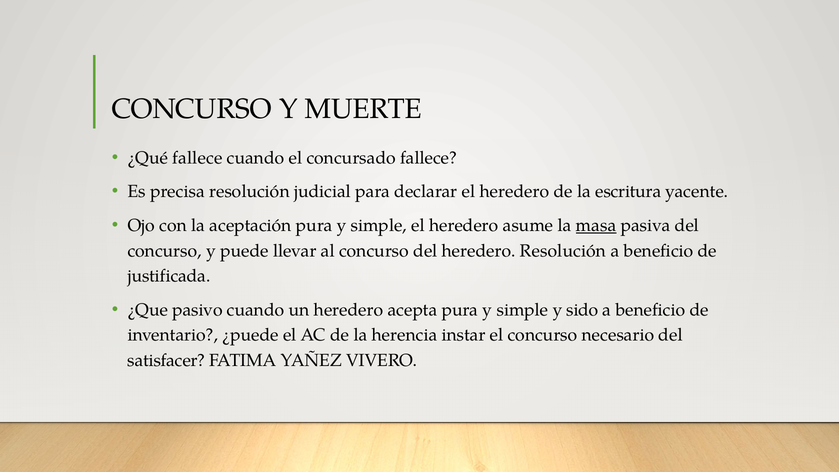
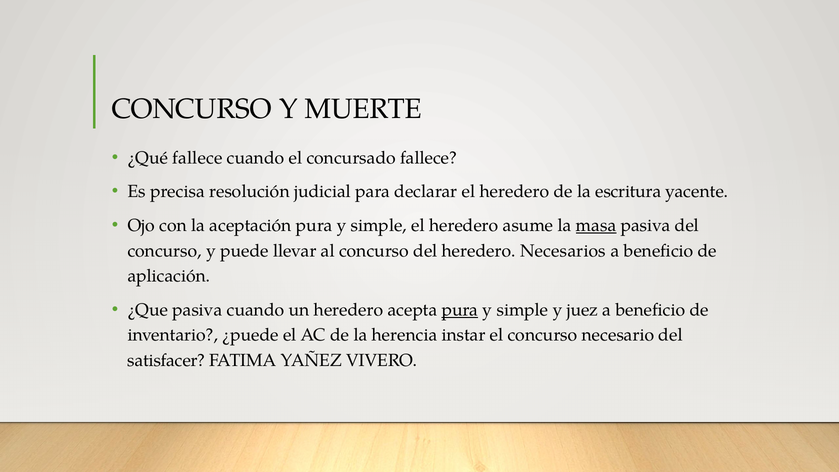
heredero Resolución: Resolución -> Necesarios (563, 251)
justificada: justificada -> aplicación (169, 276)
¿Que pasivo: pasivo -> pasiva (197, 310)
pura underline: none -> present (460, 310)
sido: sido -> juez (582, 310)
